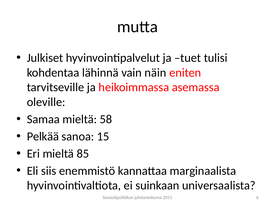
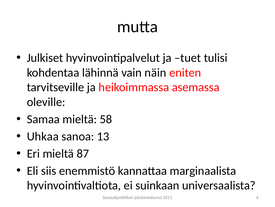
Pelkää: Pelkää -> Uhkaa (43, 136)
15: 15 -> 13 (103, 136)
85: 85 -> 87 (83, 153)
